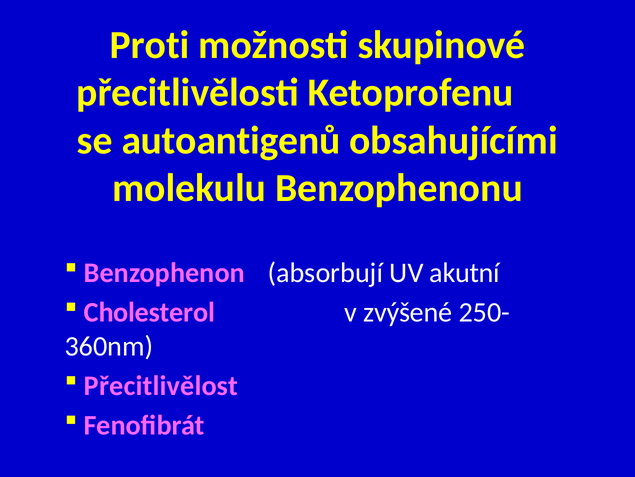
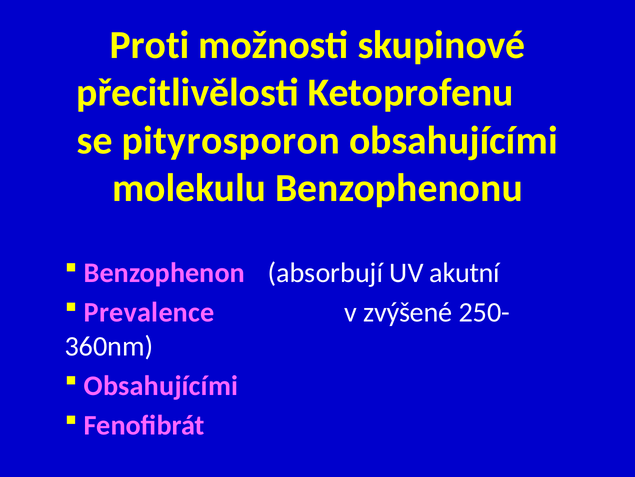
autoantigenů: autoantigenů -> pityrosporon (231, 140)
Cholesterol: Cholesterol -> Prevalence (149, 312)
Přecitlivělost: Přecitlivělost -> Obsahujícími (161, 385)
